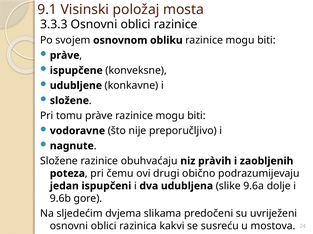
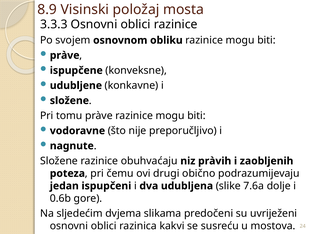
9.1: 9.1 -> 8.9 (47, 10)
9.6a: 9.6a -> 7.6a (254, 186)
9.6b: 9.6b -> 0.6b (60, 199)
